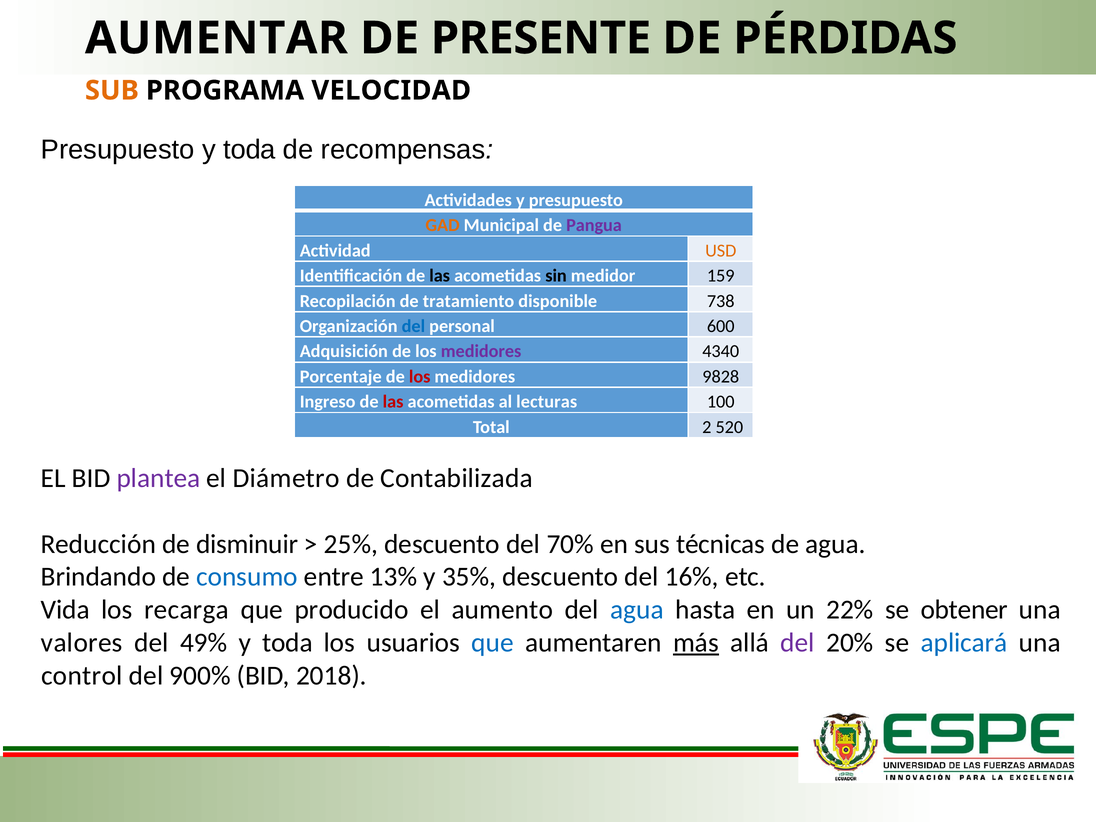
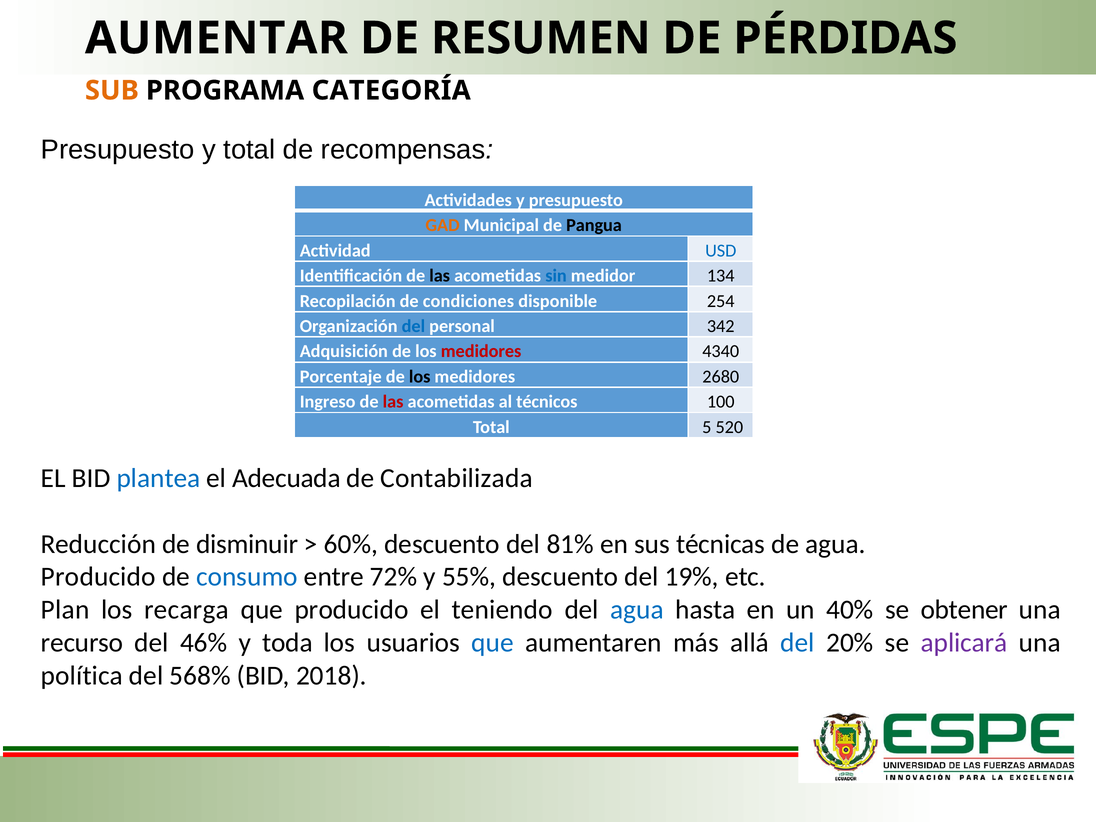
PRESENTE: PRESENTE -> RESUMEN (541, 38)
VELOCIDAD: VELOCIDAD -> CATEGORÍA (391, 90)
Presupuesto y toda: toda -> total (249, 149)
Pangua colour: purple -> black (594, 225)
USD colour: orange -> blue (721, 251)
sin colour: black -> blue (556, 276)
159: 159 -> 134 (721, 276)
tratamiento: tratamiento -> condiciones (468, 301)
738: 738 -> 254 (721, 301)
600: 600 -> 342 (721, 326)
medidores colour: purple -> red (481, 351)
los colour: red -> black (420, 377)
9828: 9828 -> 2680 (721, 377)
lecturas: lecturas -> técnicos (547, 402)
2: 2 -> 5 (707, 427)
plantea colour: purple -> blue (159, 478)
Diámetro: Diámetro -> Adecuada (286, 478)
25%: 25% -> 60% (351, 544)
70%: 70% -> 81% (570, 544)
Brindando: Brindando -> Producido (98, 577)
13%: 13% -> 72% (394, 577)
35%: 35% -> 55% (469, 577)
16%: 16% -> 19% (692, 577)
Vida: Vida -> Plan (65, 610)
aumento: aumento -> teniendo (502, 610)
22%: 22% -> 40% (850, 610)
valores: valores -> recurso (82, 643)
49%: 49% -> 46% (204, 643)
más underline: present -> none (696, 643)
del colour: purple -> blue (798, 643)
aplicará colour: blue -> purple (964, 643)
control: control -> política (82, 676)
900%: 900% -> 568% (200, 676)
